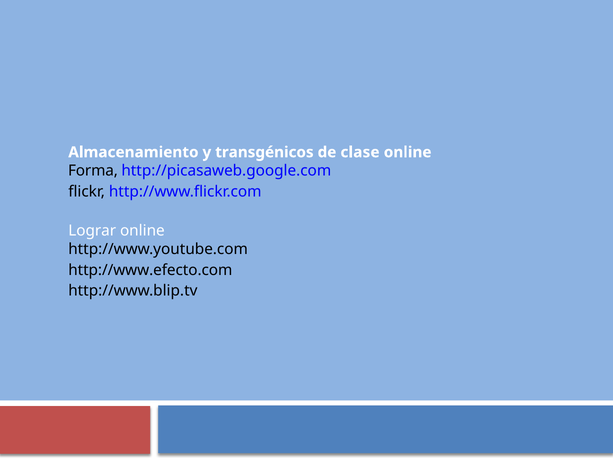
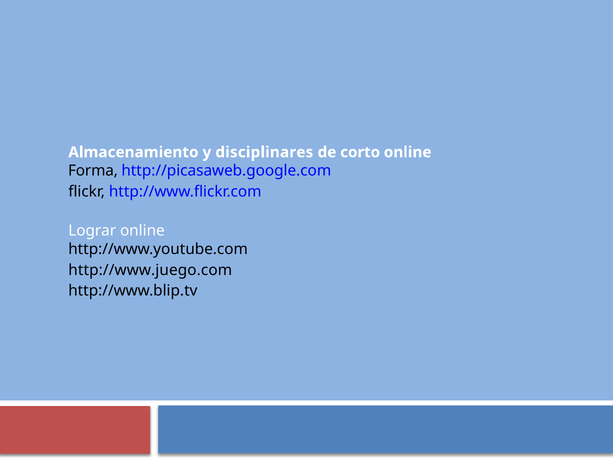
transgénicos: transgénicos -> disciplinares (264, 152)
clase: clase -> corto (360, 152)
http://www.efecto.com: http://www.efecto.com -> http://www.juego.com (150, 270)
